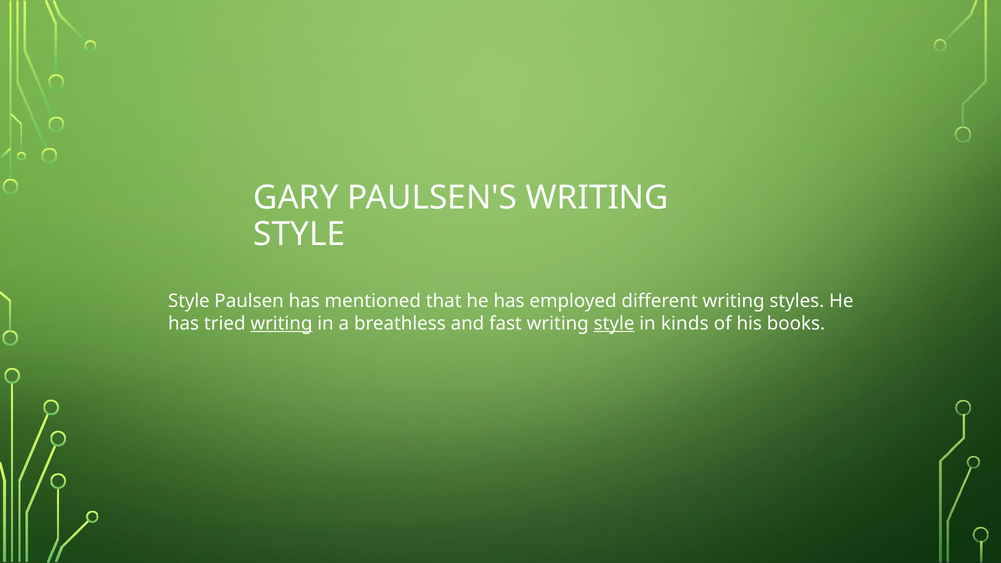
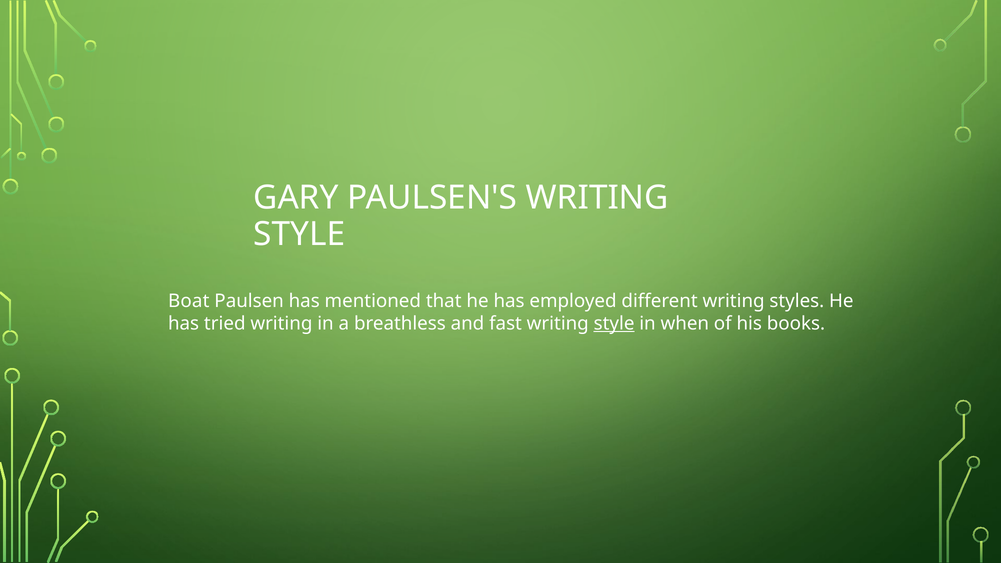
Style: Style -> Boat (189, 301)
writing underline: present -> none (281, 323)
kinds: kinds -> when (685, 323)
